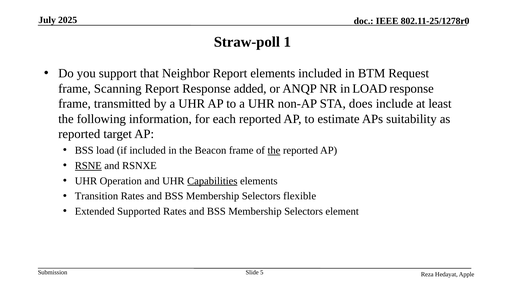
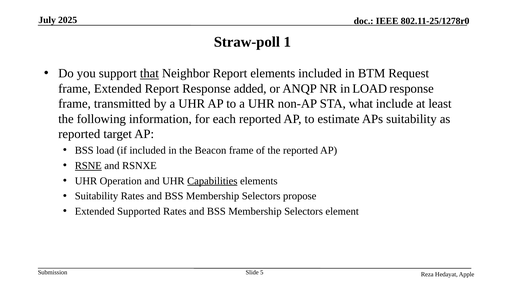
that underline: none -> present (149, 73)
frame Scanning: Scanning -> Extended (118, 89)
does: does -> what (361, 104)
the underline: present -> none (274, 150)
Transition: Transition -> Suitability (97, 196)
flexible: flexible -> propose (300, 196)
